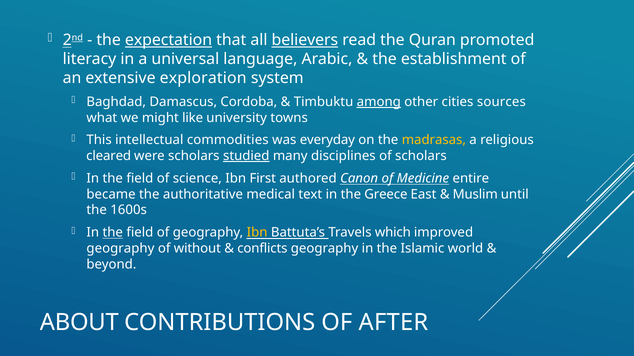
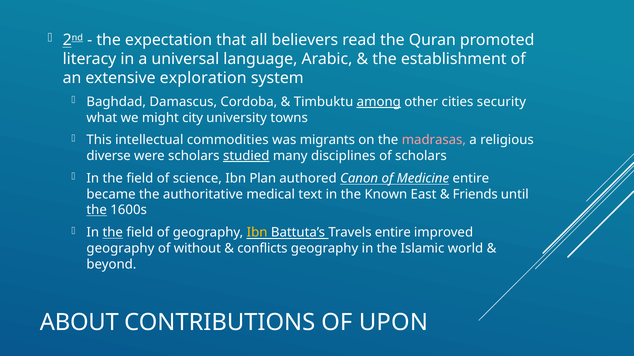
expectation underline: present -> none (169, 40)
believers underline: present -> none (305, 40)
sources: sources -> security (501, 102)
like: like -> city (193, 118)
everyday: everyday -> migrants (327, 140)
madrasas colour: yellow -> pink (434, 140)
cleared: cleared -> diverse (109, 156)
First: First -> Plan (263, 179)
Greece: Greece -> Known (386, 195)
Muslim: Muslim -> Friends (475, 195)
the underline: none -> present (97, 210)
Travels which: which -> entire (393, 233)
AFTER: AFTER -> UPON (393, 323)
